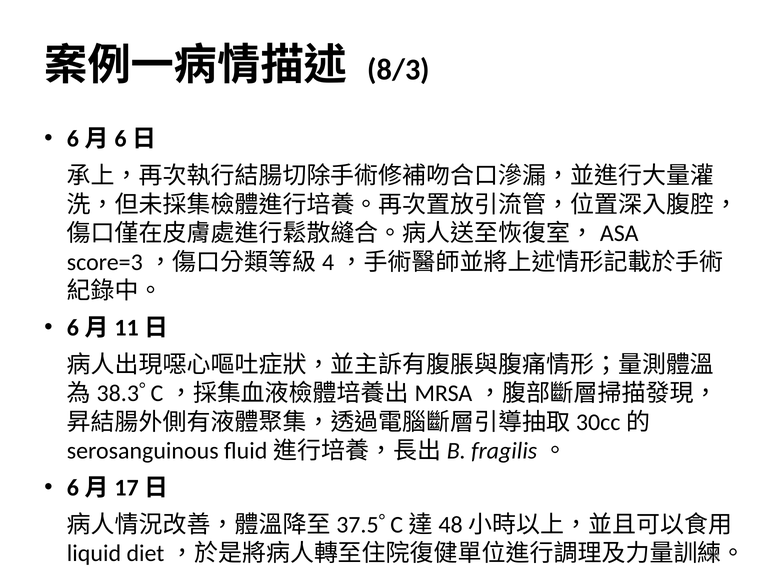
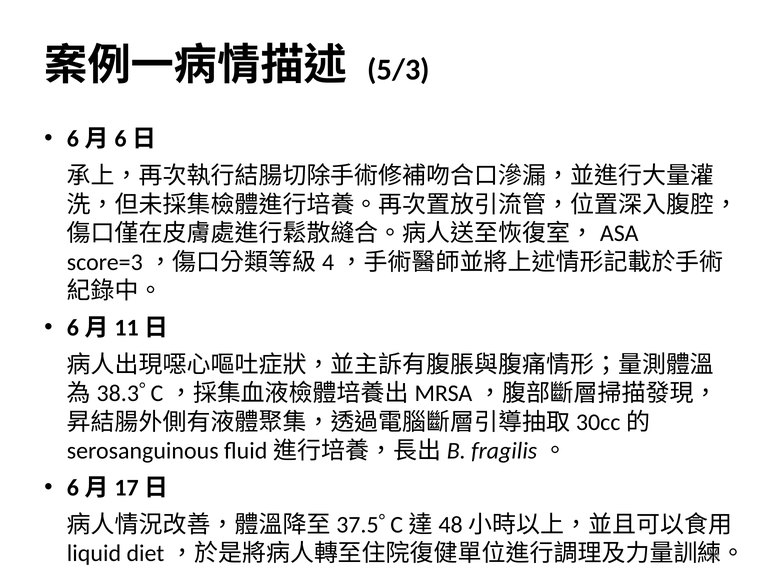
8/3: 8/3 -> 5/3 (399, 70)
